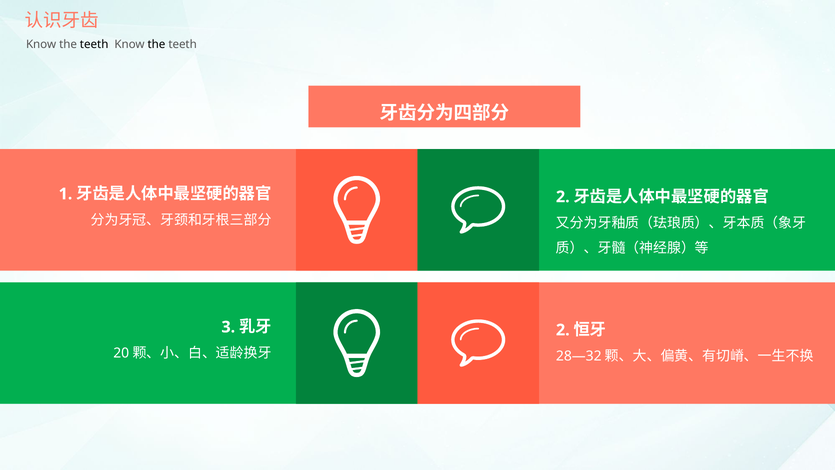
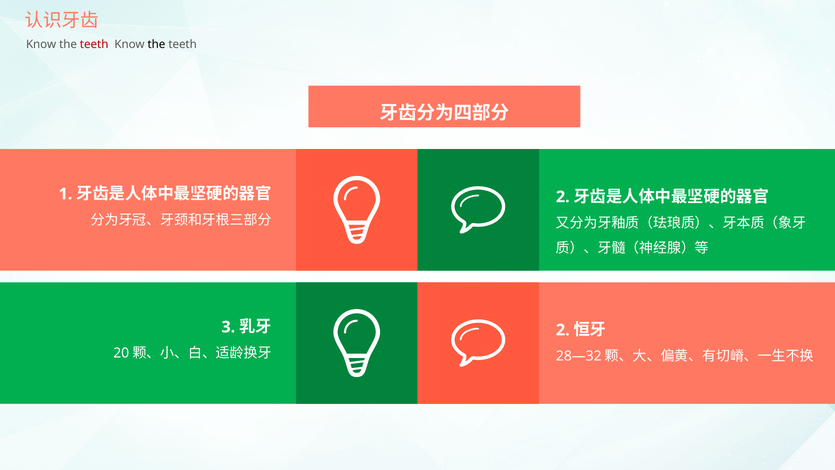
teeth colour: black -> red (94, 44)
